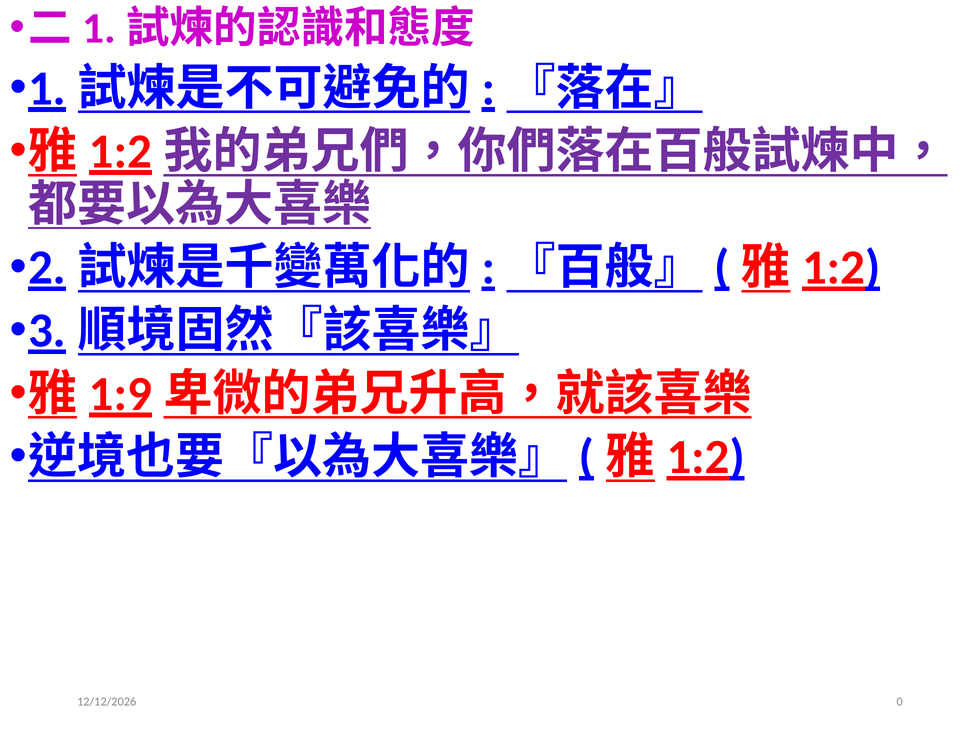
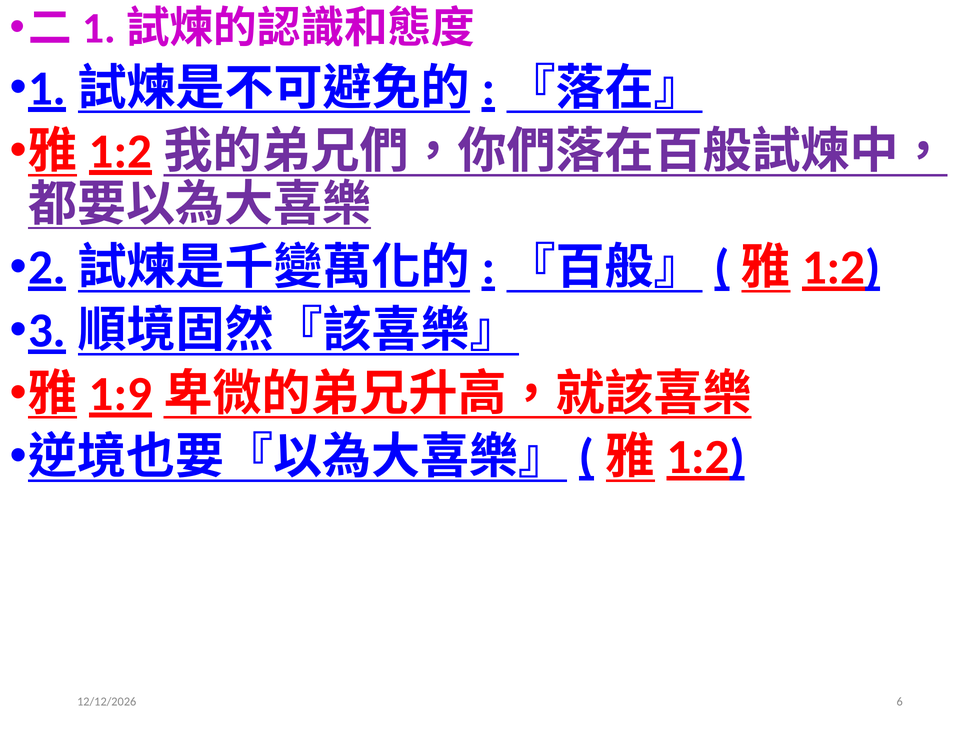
0: 0 -> 6 (900, 702)
